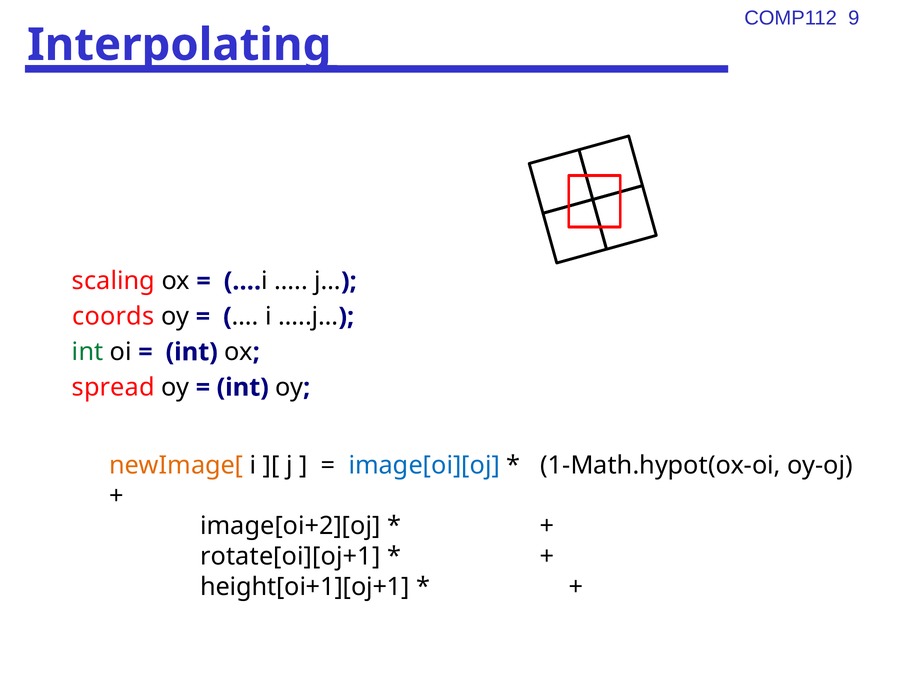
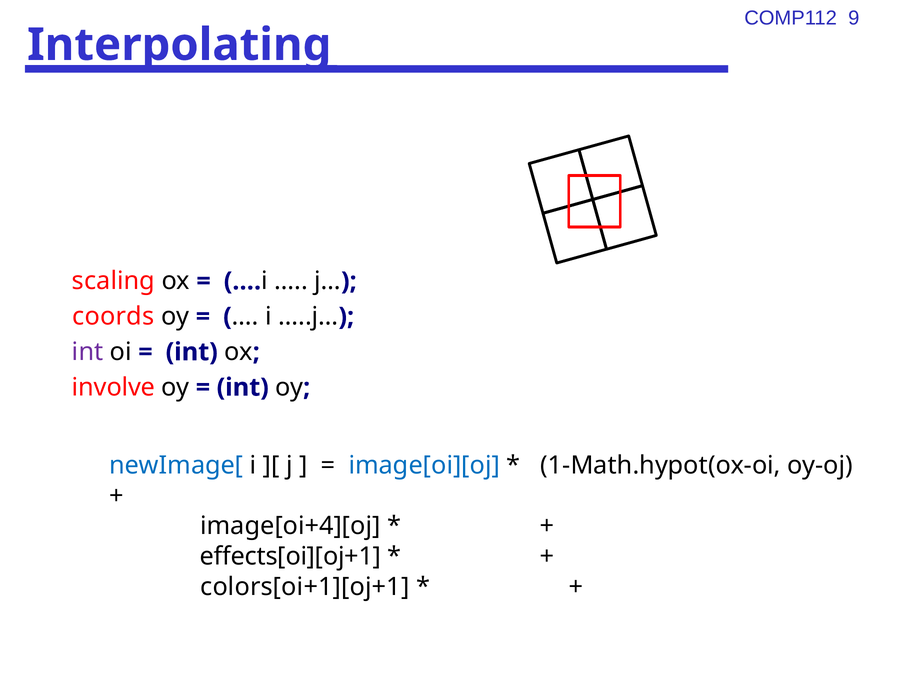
int colour: green -> purple (88, 352)
spread: spread -> involve (114, 388)
newImage[ colour: orange -> blue (176, 465)
image[oi+2][oj: image[oi+2][oj -> image[oi+4][oj (290, 526)
rotate[oi][oj+1: rotate[oi][oj+1 -> effects[oi][oj+1 (291, 557)
height[oi+1][oj+1: height[oi+1][oj+1 -> colors[oi+1][oj+1 (305, 587)
